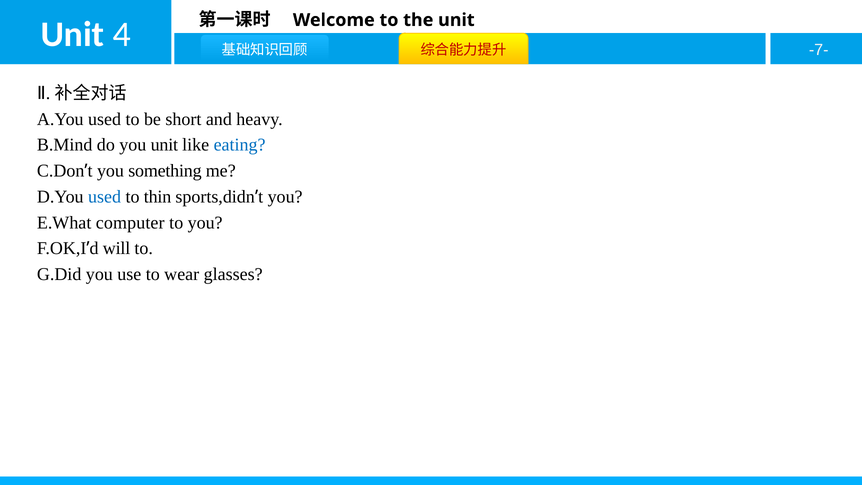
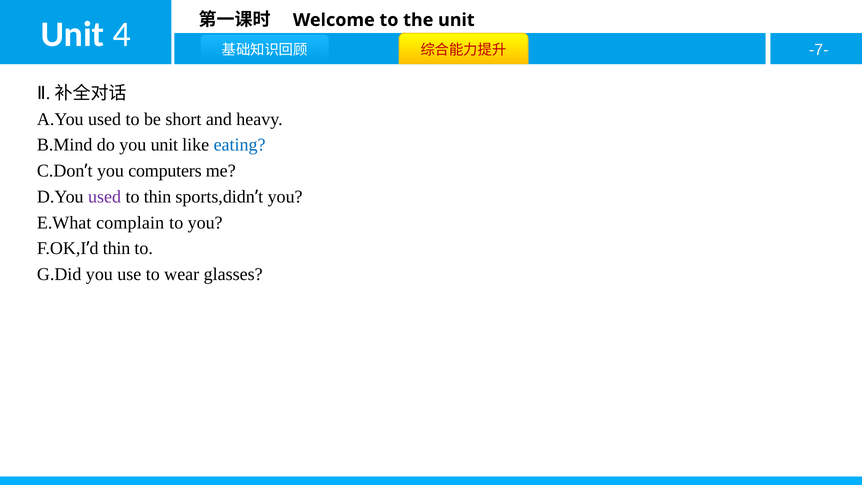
something: something -> computers (165, 171)
used colour: blue -> purple (105, 197)
computer: computer -> complain (130, 223)
will: will -> thin (117, 248)
